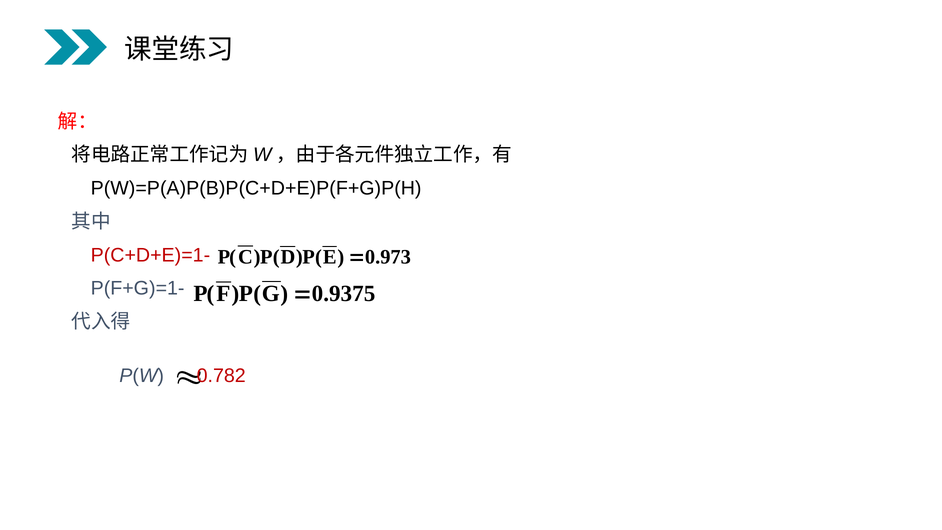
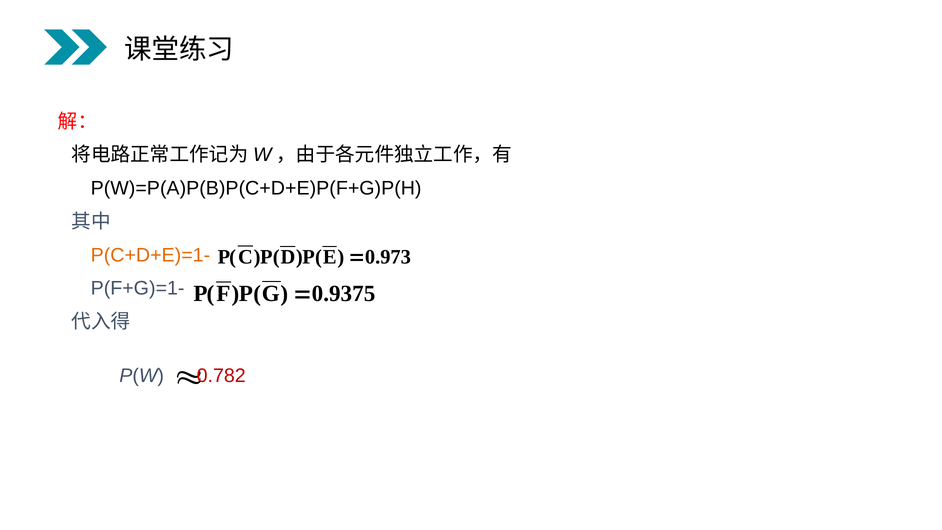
P(C+D+E)=1- colour: red -> orange (150, 255)
